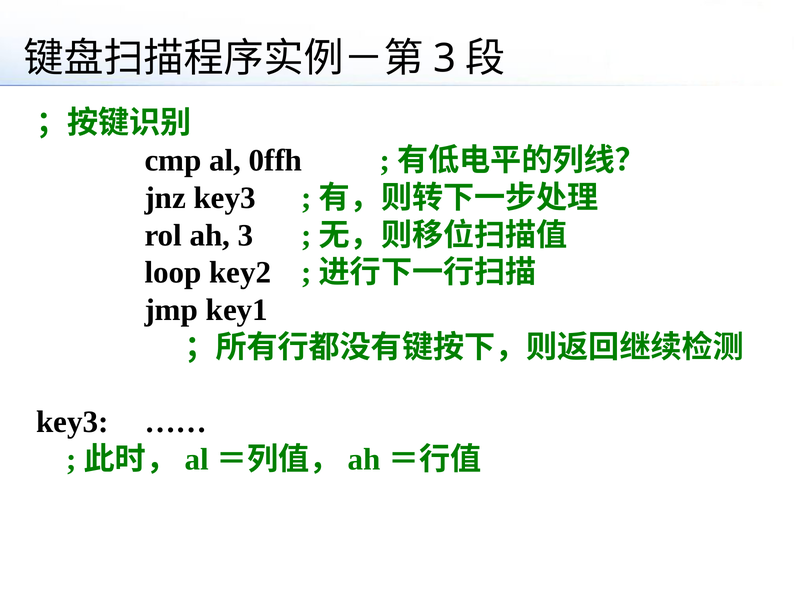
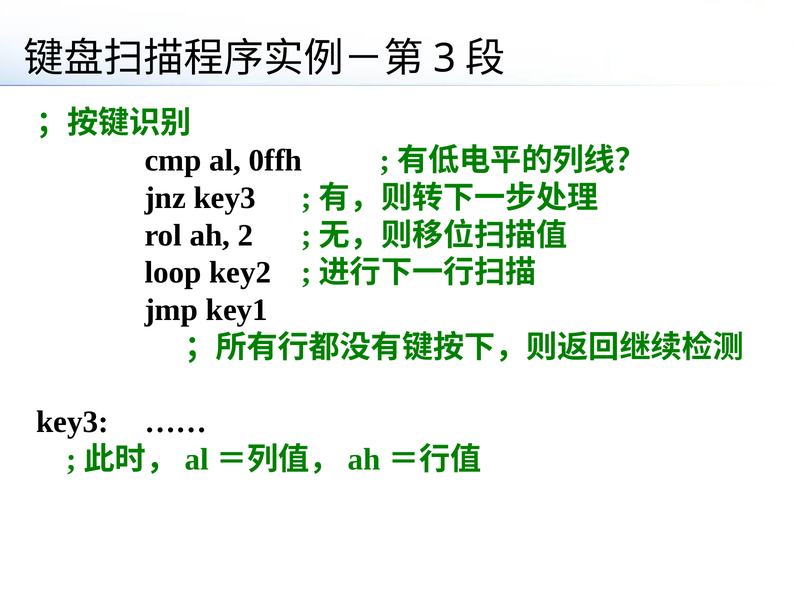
ah 3: 3 -> 2 (246, 235)
